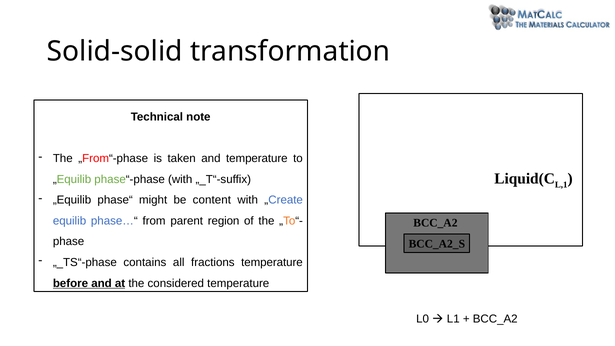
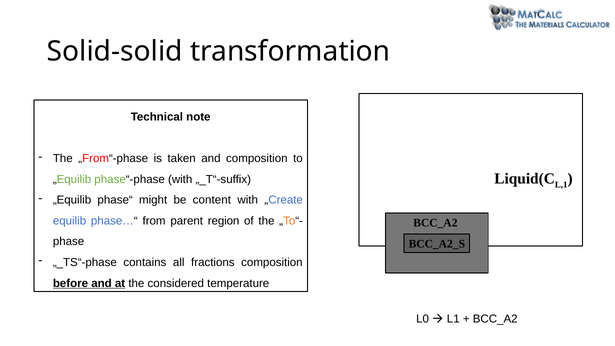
and temperature: temperature -> composition (257, 159)
fractions temperature: temperature -> composition (272, 262)
